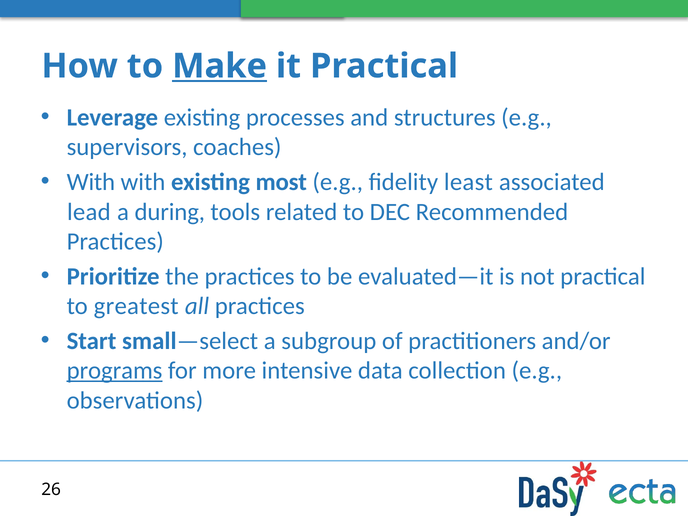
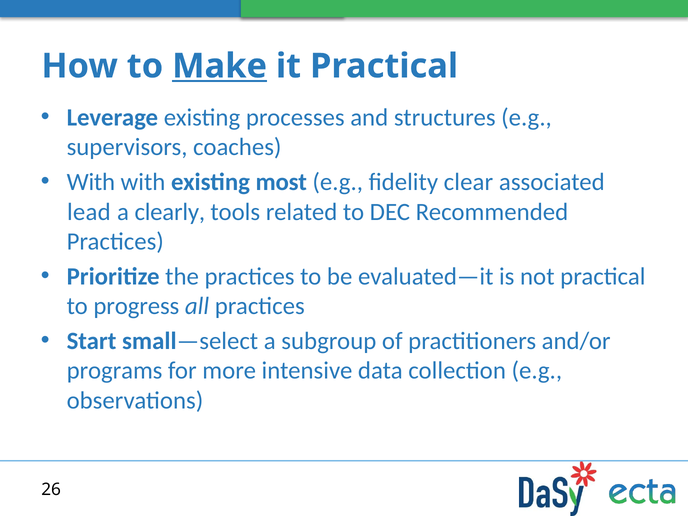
least: least -> clear (468, 182)
during: during -> clearly (170, 212)
greatest: greatest -> progress (136, 306)
programs underline: present -> none (115, 371)
